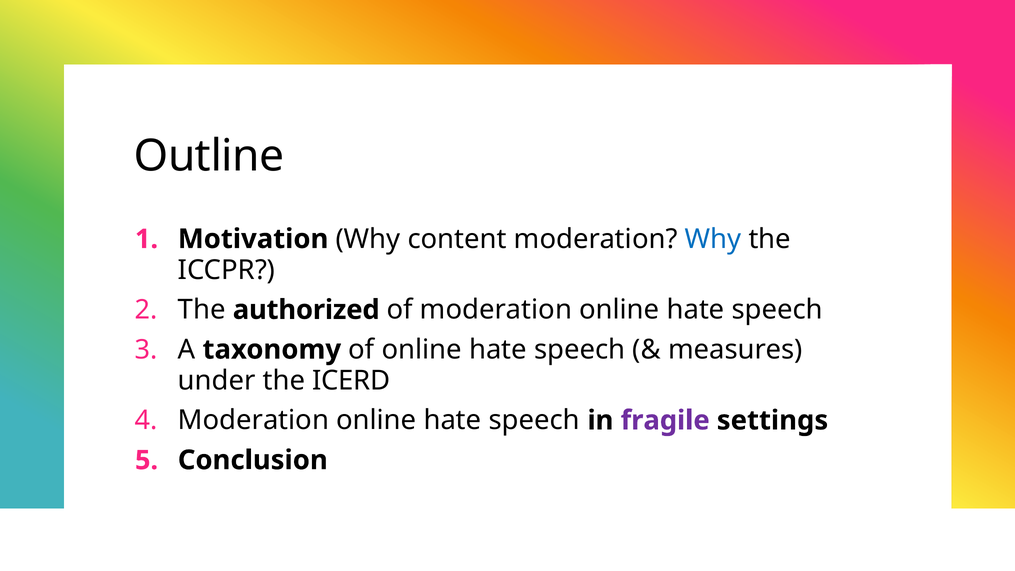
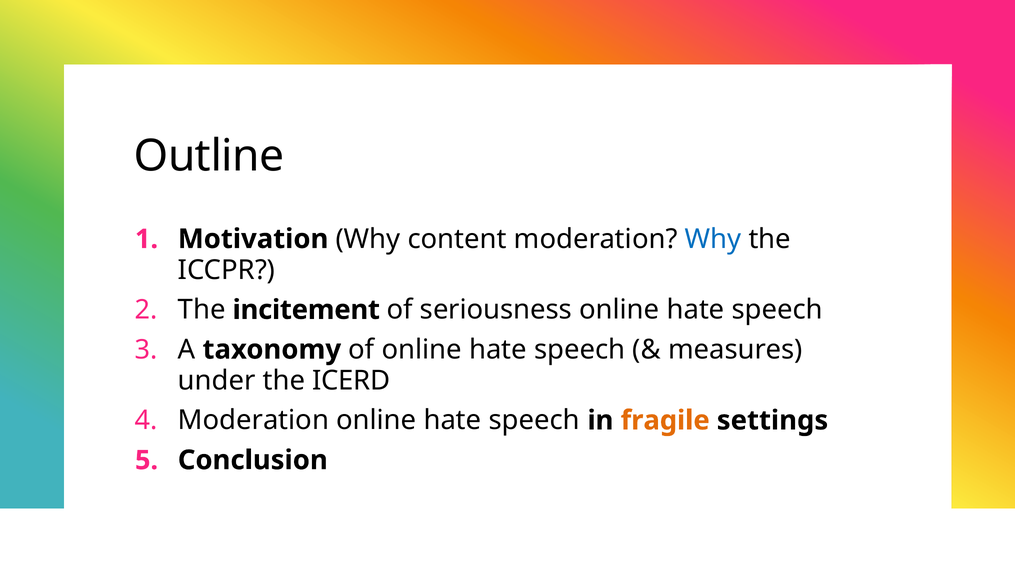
authorized: authorized -> incitement (306, 310)
of moderation: moderation -> seriousness (496, 310)
fragile colour: purple -> orange (665, 420)
